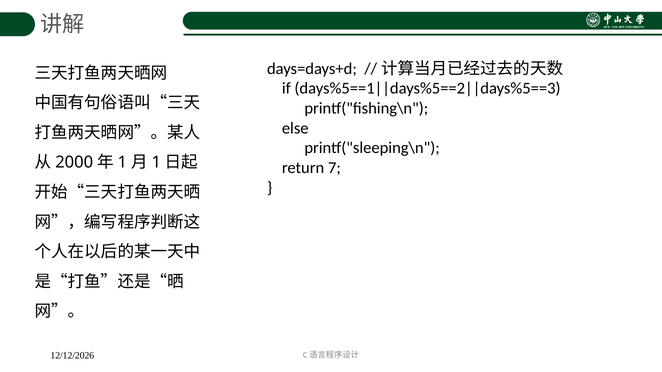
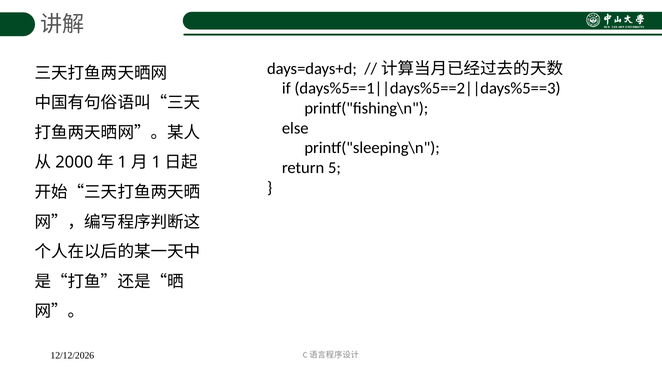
7: 7 -> 5 (334, 168)
